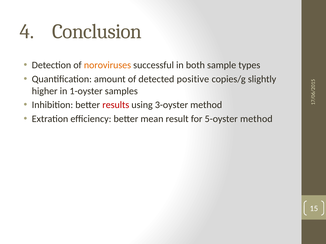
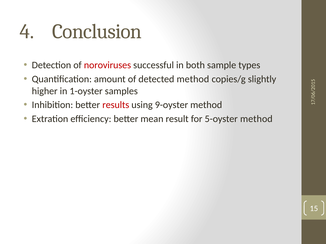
noroviruses colour: orange -> red (107, 65)
detected positive: positive -> method (193, 79)
3-oyster: 3-oyster -> 9-oyster (172, 105)
